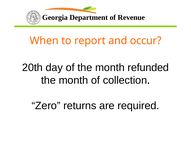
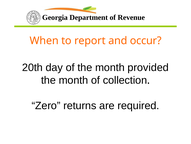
refunded: refunded -> provided (148, 67)
